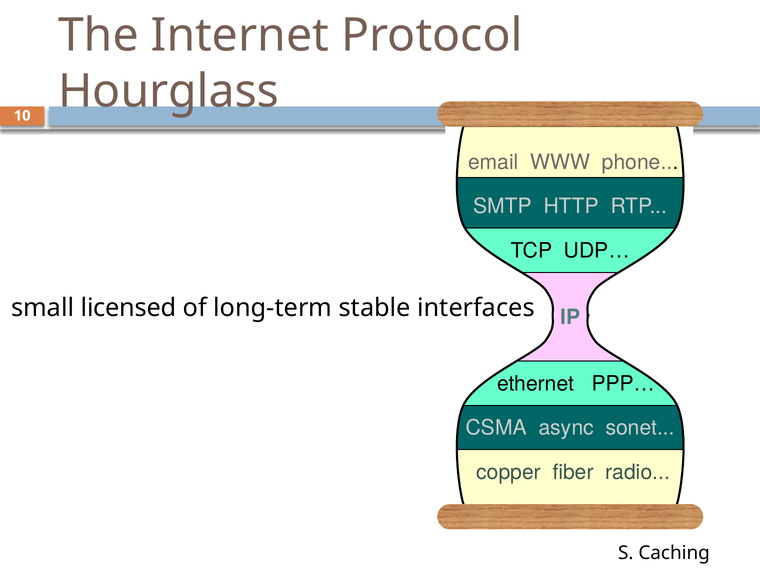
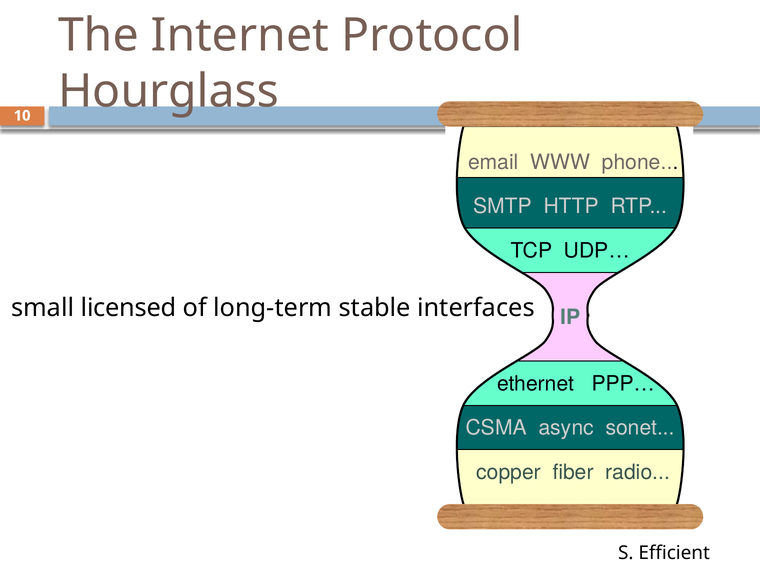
Caching: Caching -> Efficient (674, 553)
